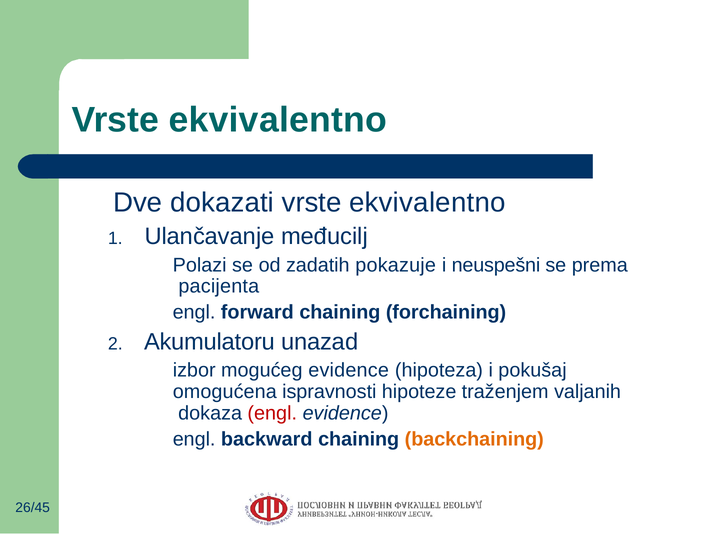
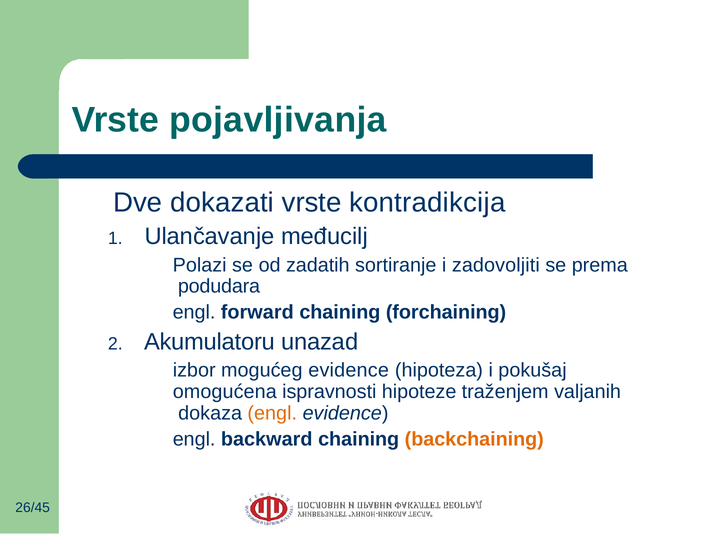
ekvivalentno: ekvivalentno -> pojavljivanja (278, 120)
ekvivalentno: ekvivalentno -> kontradikcija (427, 203)
pokazuje: pokazuje -> sortiranje (396, 265)
neuspešni: neuspešni -> zadovoljiti (496, 265)
pacijenta: pacijenta -> podudara (219, 286)
engl colour: red -> orange (272, 413)
